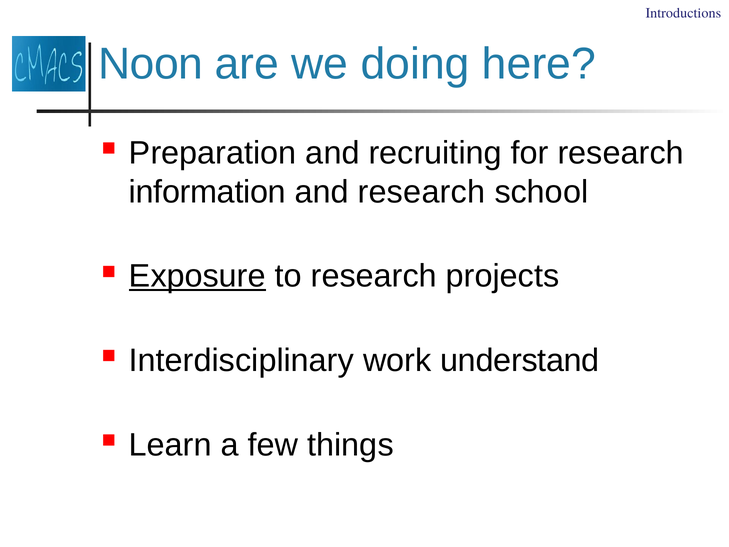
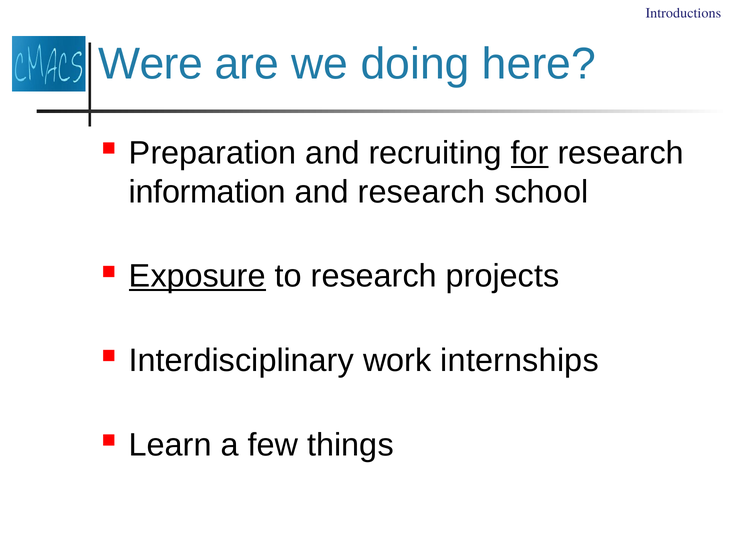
Noon: Noon -> Were (151, 64)
for underline: none -> present (530, 153)
understand: understand -> internships (520, 360)
